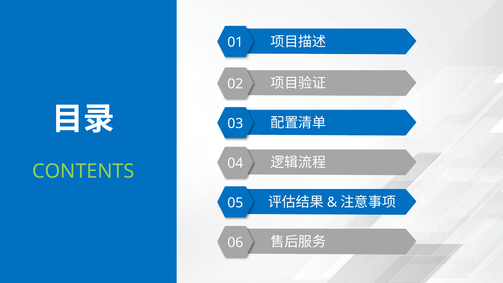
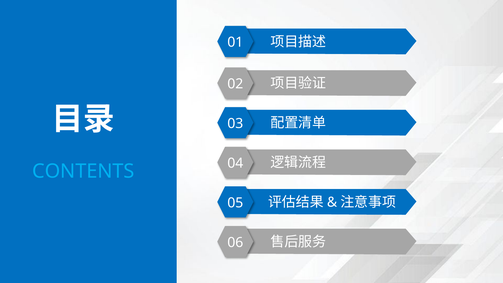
CONTENTS colour: light green -> light blue (83, 171)
